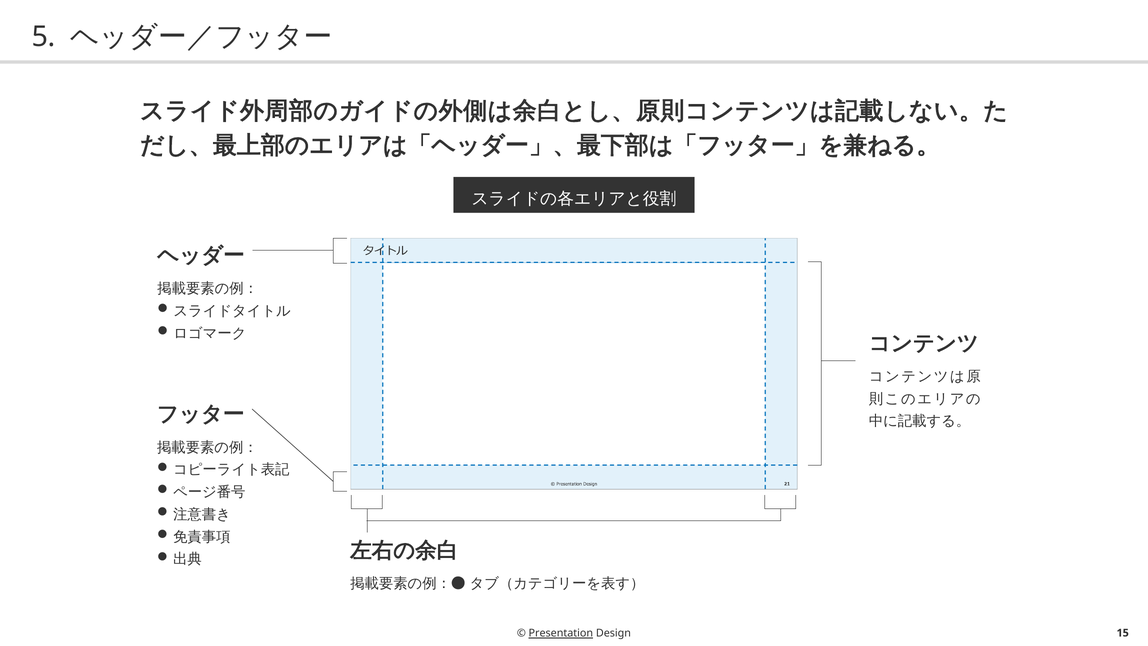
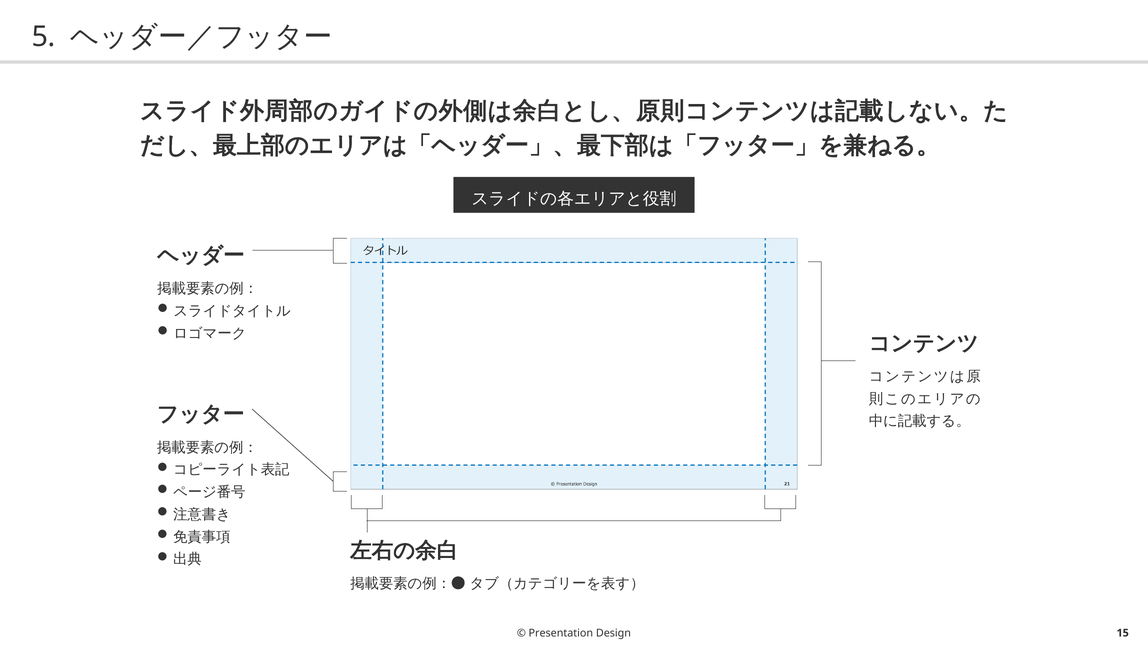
Presentation underline: present -> none (561, 633)
